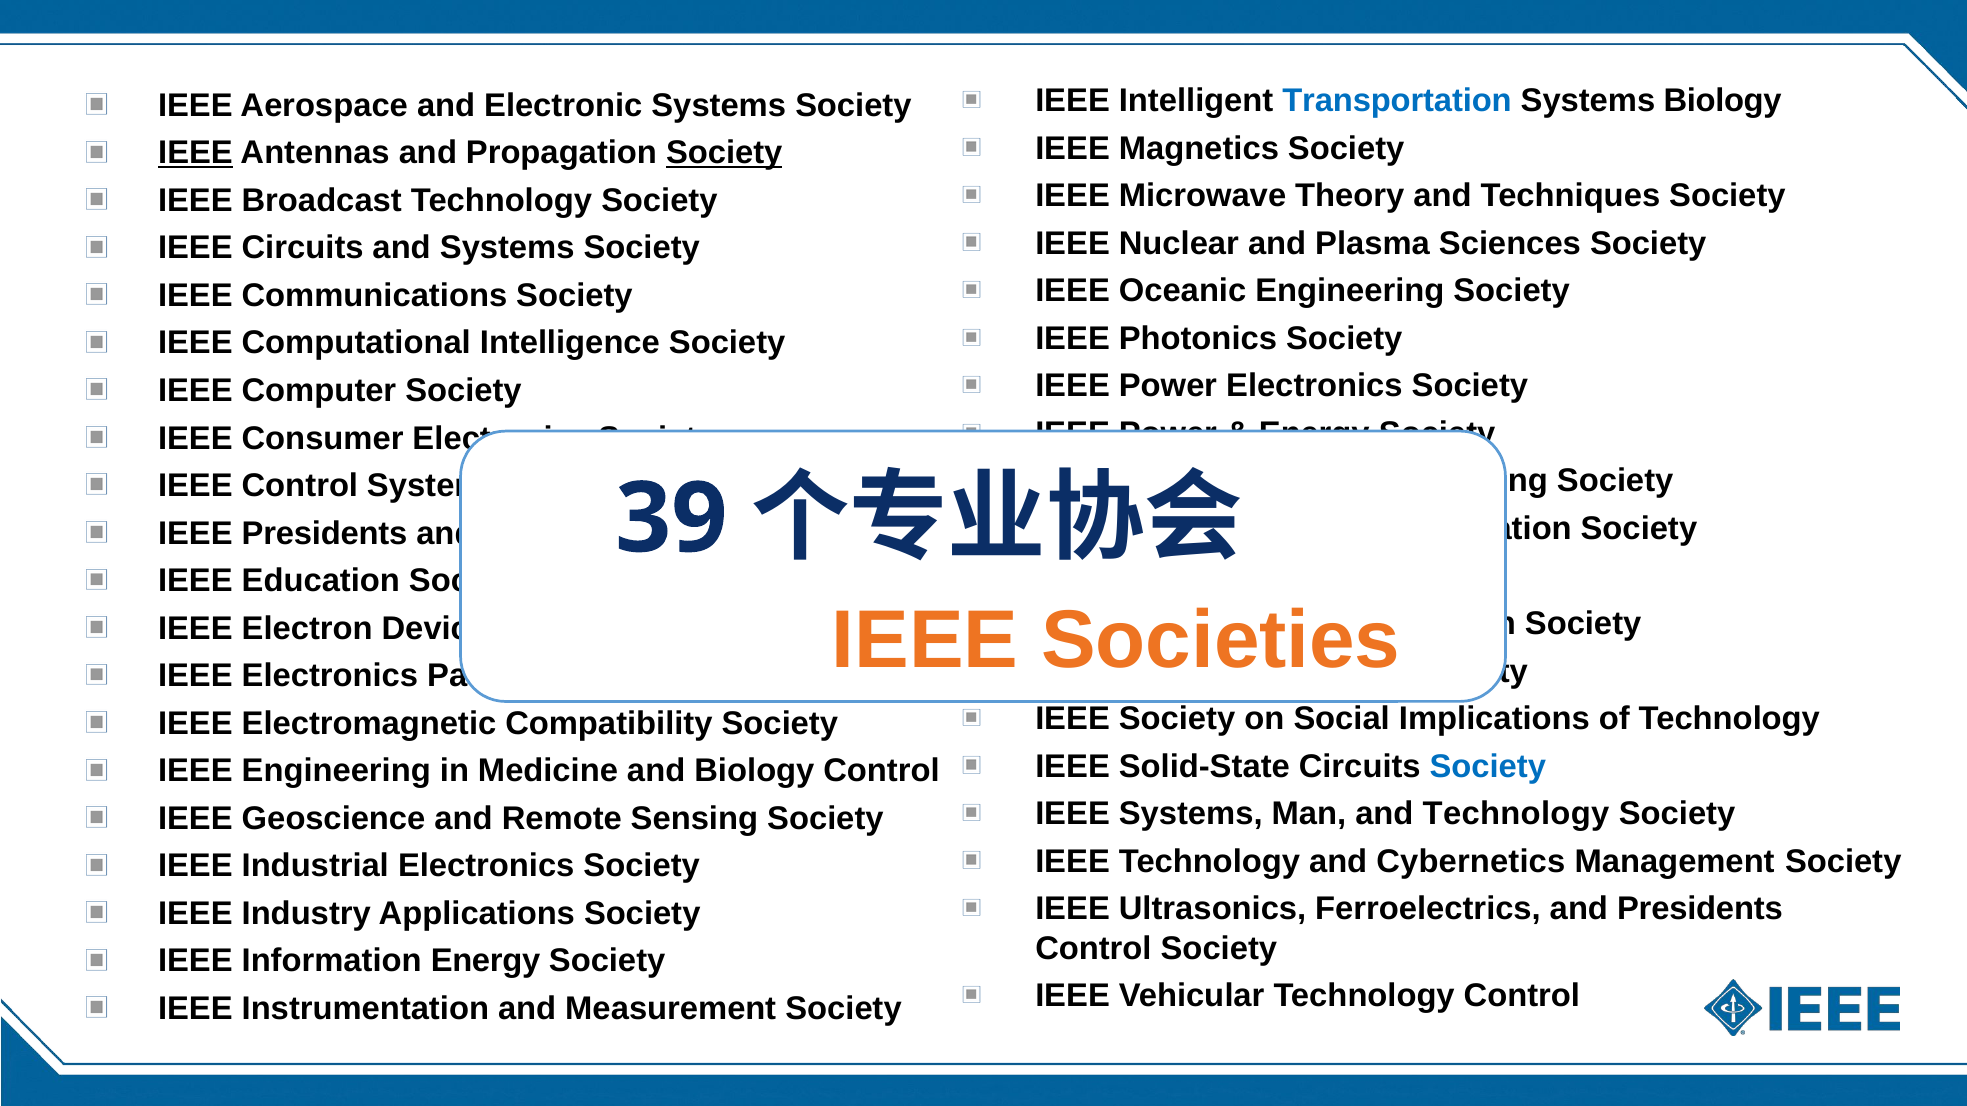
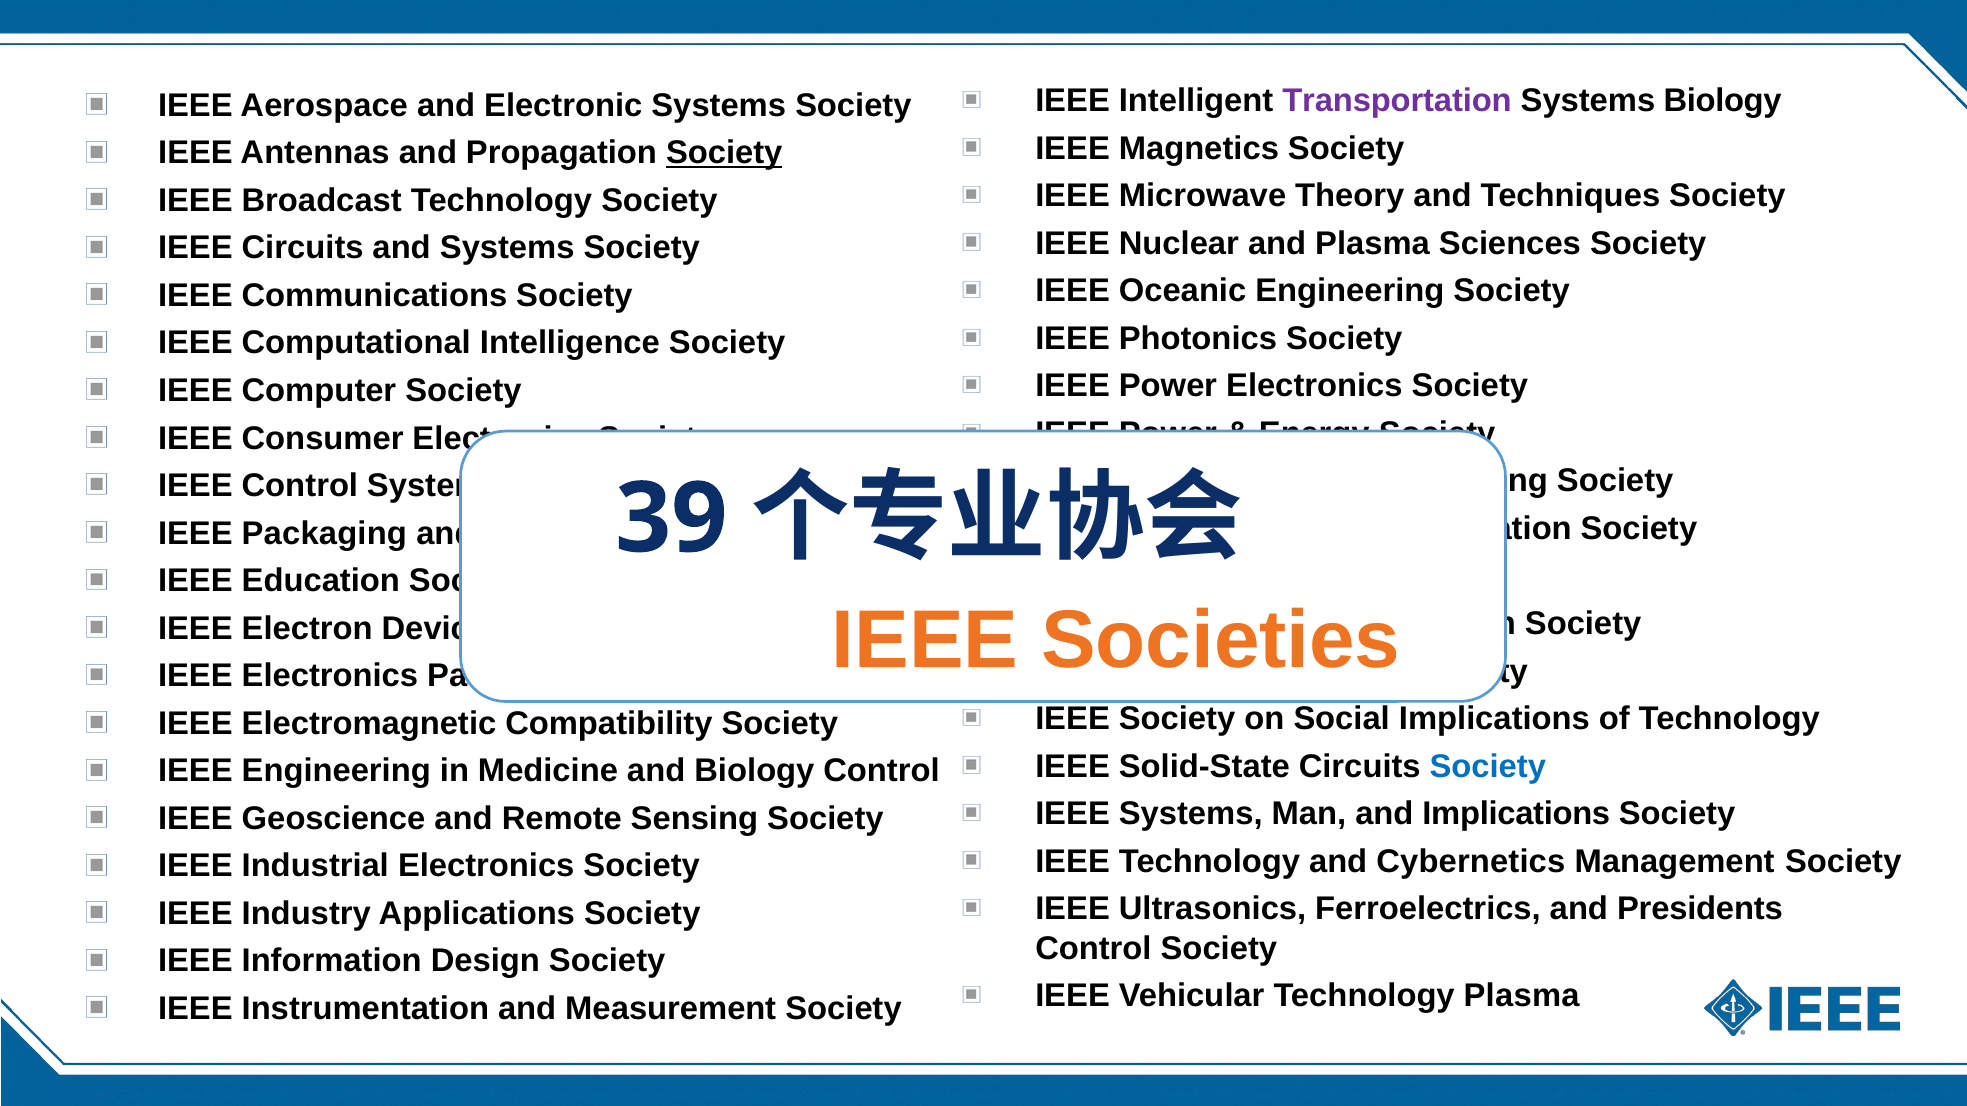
Transportation colour: blue -> purple (1397, 101)
IEEE underline: present -> none (195, 153)
IEEE Presidents: Presidents -> Packaging (324, 534)
and Technology: Technology -> Implications (1516, 814)
Information Energy: Energy -> Design (485, 961)
Technology Control: Control -> Plasma (1522, 996)
